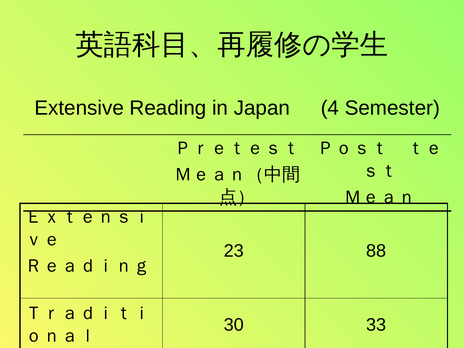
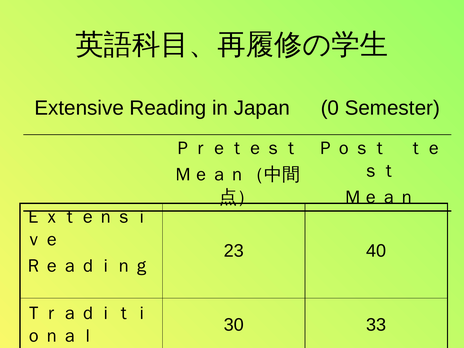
4: 4 -> 0 (330, 108)
88: 88 -> 40 (376, 251)
